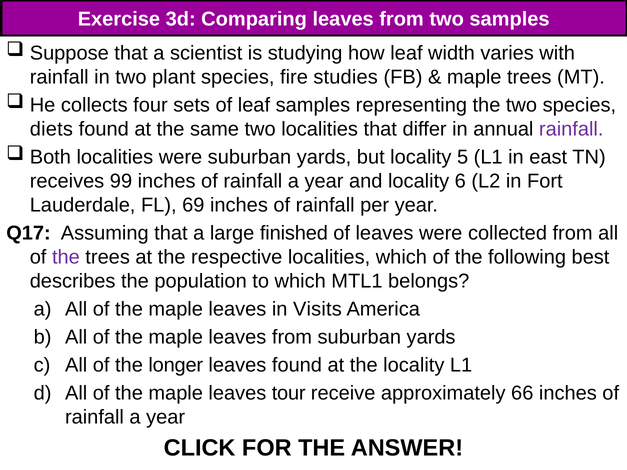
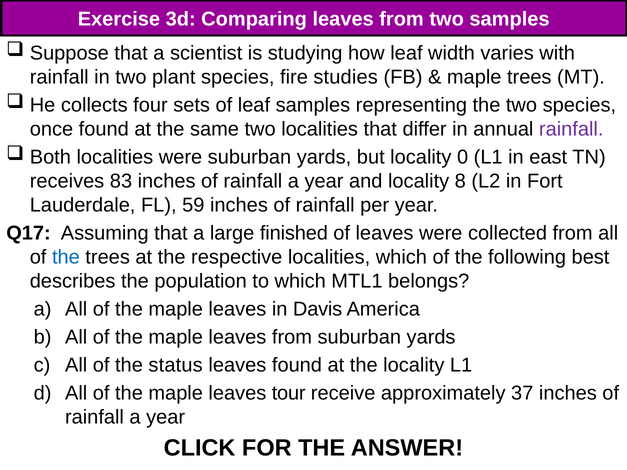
diets: diets -> once (51, 129)
5: 5 -> 0 (463, 157)
99: 99 -> 83 (121, 181)
6: 6 -> 8 (460, 181)
69: 69 -> 59 (193, 205)
the colour: purple -> blue (66, 257)
Visits: Visits -> Davis (318, 309)
longer: longer -> status (176, 365)
66: 66 -> 37 (522, 393)
